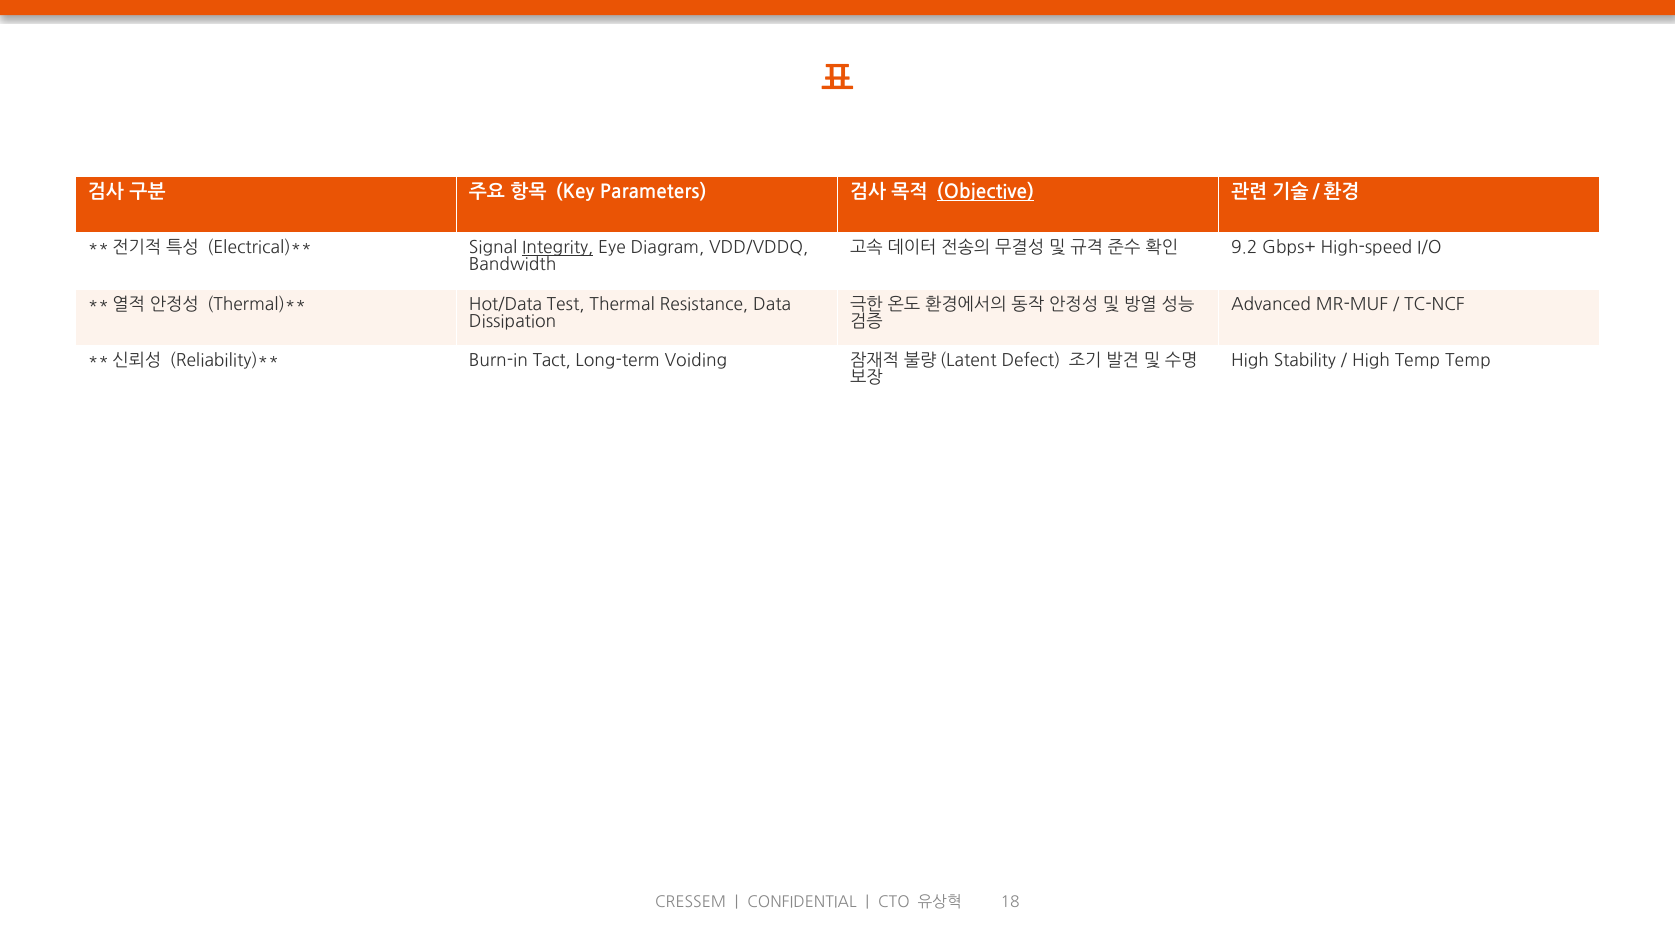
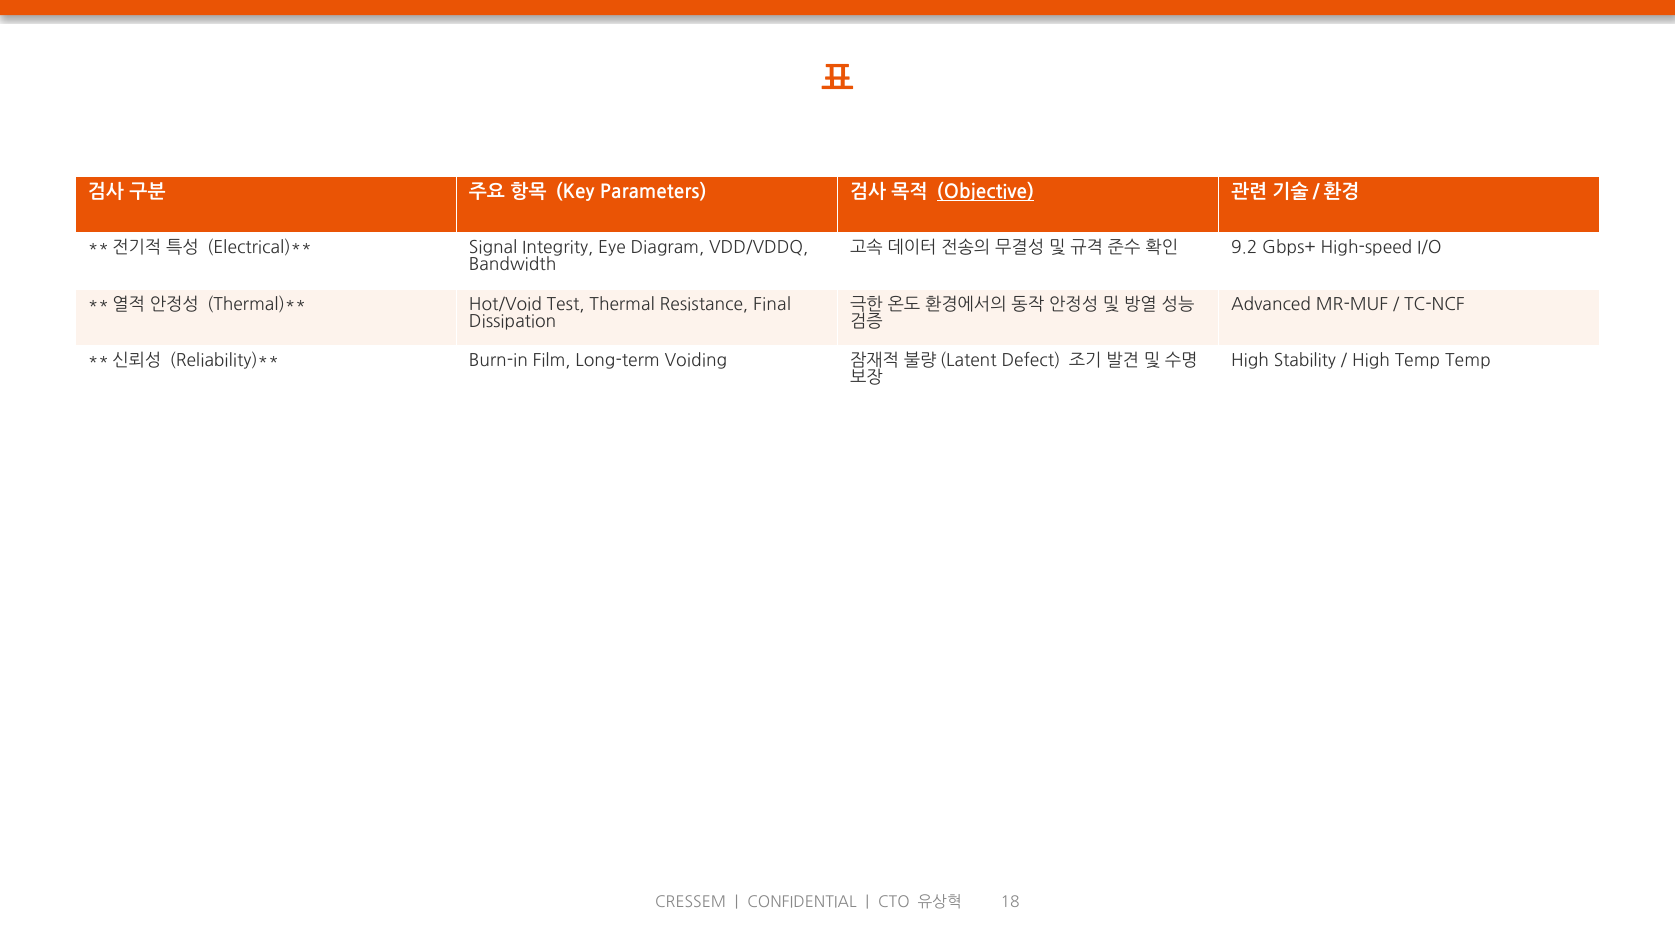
Integrity underline: present -> none (558, 248)
Hot/Data: Hot/Data -> Hot/Void (505, 304)
Data: Data -> Final (772, 304)
Tact: Tact -> Film (552, 361)
